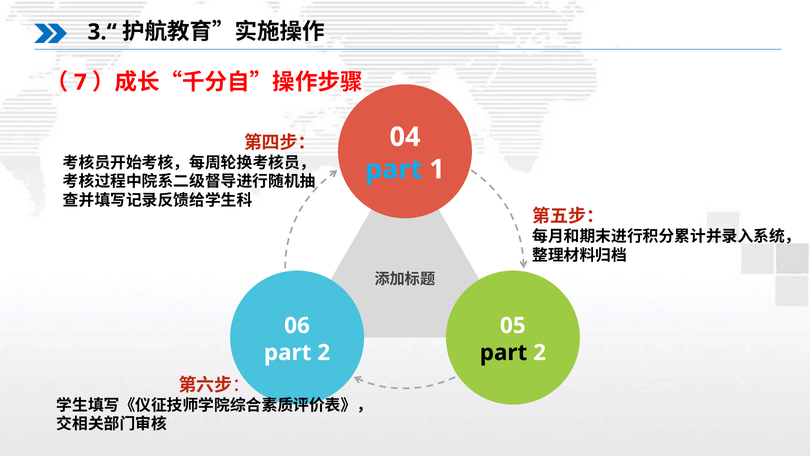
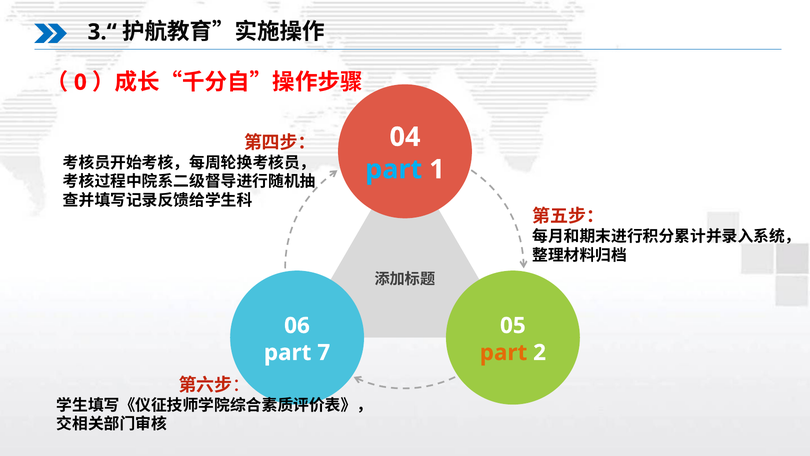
7: 7 -> 0 (80, 82)
2: 2 -> 7 (324, 352)
part colour: black -> orange (504, 352)
